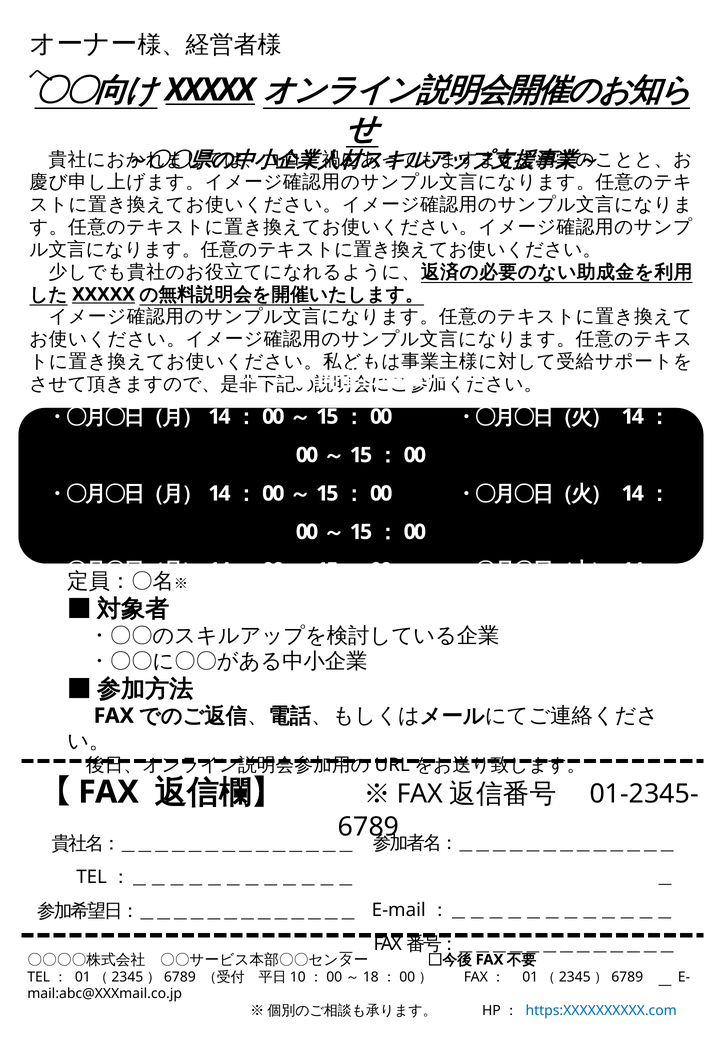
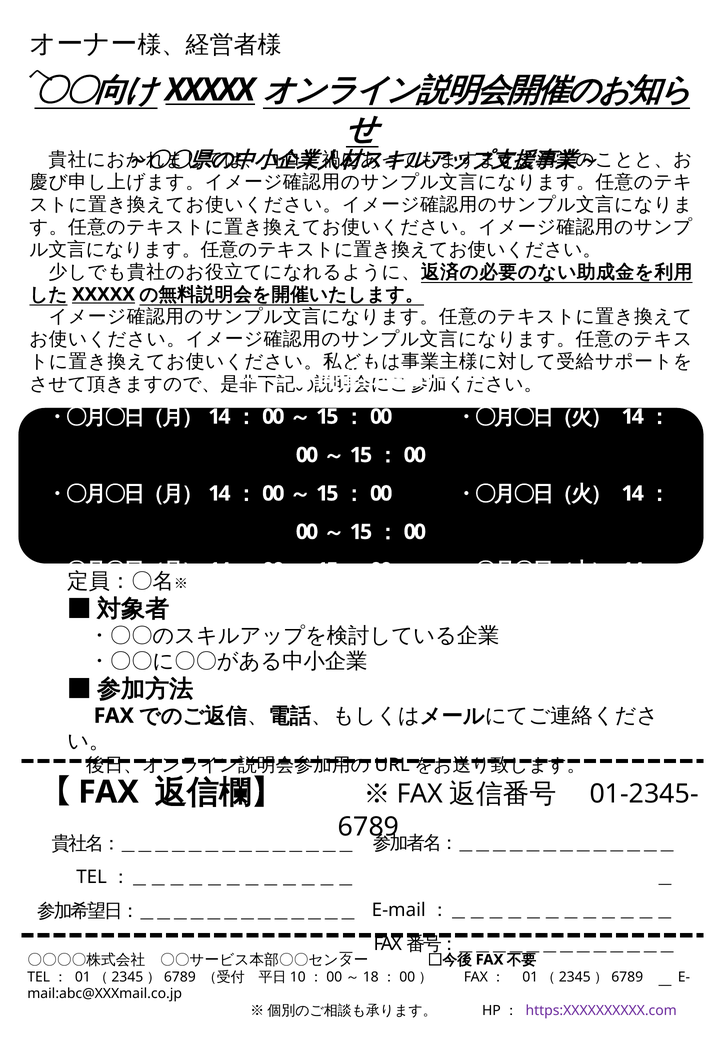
https:XXXXXXXXXX.com colour: blue -> purple (601, 1011)
